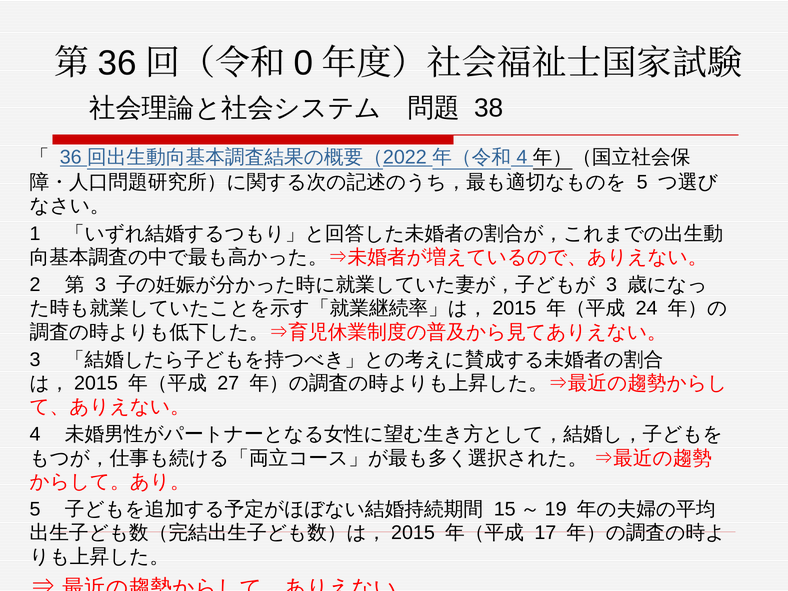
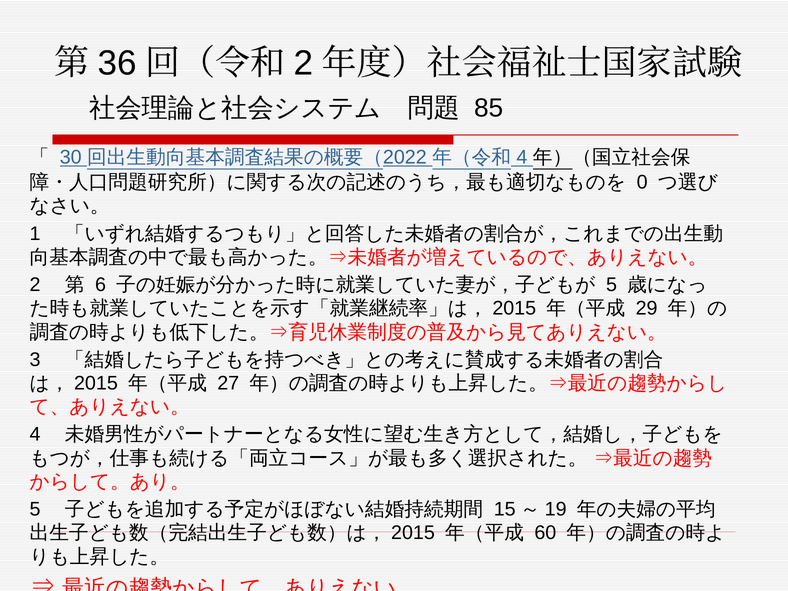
0: 0 -> 2 (304, 63)
38: 38 -> 85 (489, 108)
36: 36 -> 30 (71, 157)
5: 5 -> 0 (642, 182)
3: 3 -> 6 (101, 285)
3: 3 -> 5 (612, 285)
24: 24 -> 29 (647, 308)
17: 17 -> 60 (545, 533)
